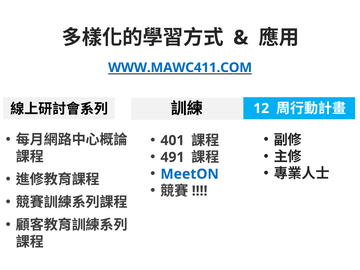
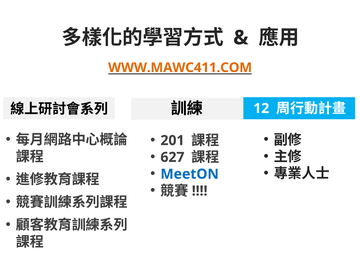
WWW.MAWC411.COM colour: blue -> orange (180, 68)
401: 401 -> 201 (172, 140)
491: 491 -> 627 (172, 157)
